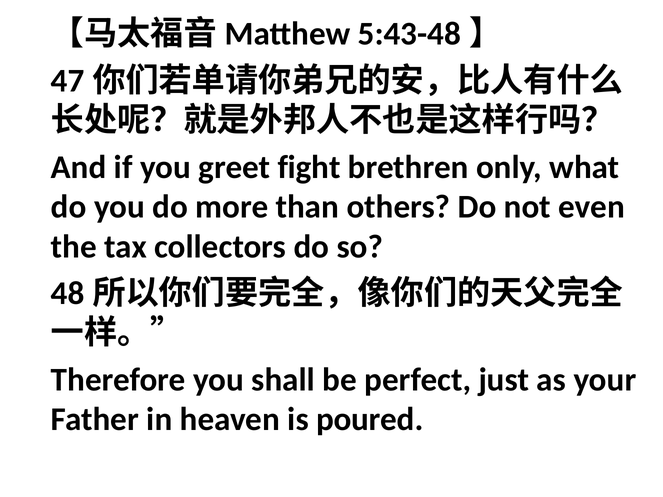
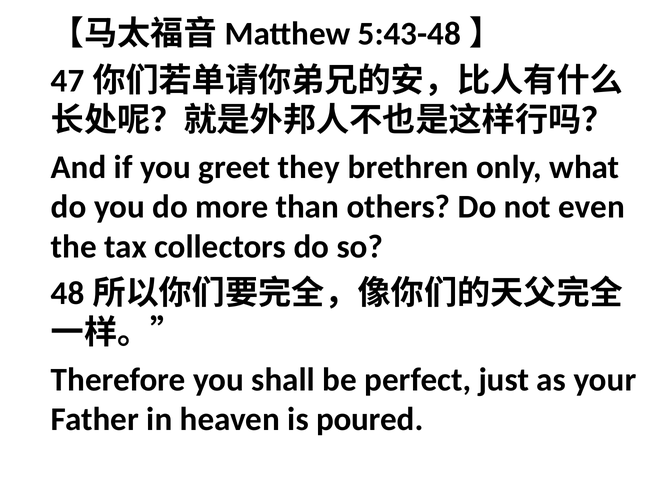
fight: fight -> they (309, 167)
